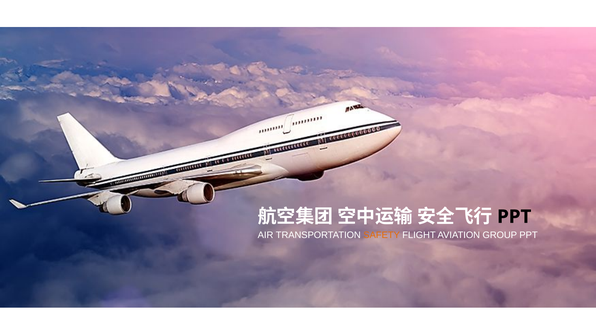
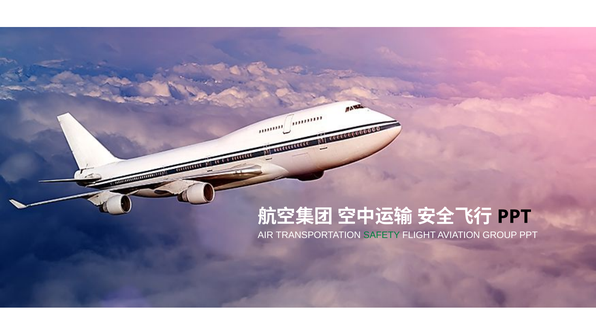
SAFETY colour: orange -> green (382, 235)
